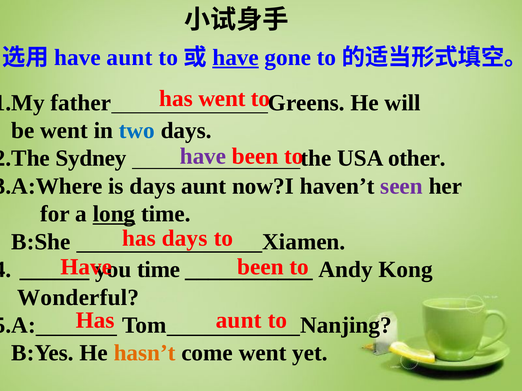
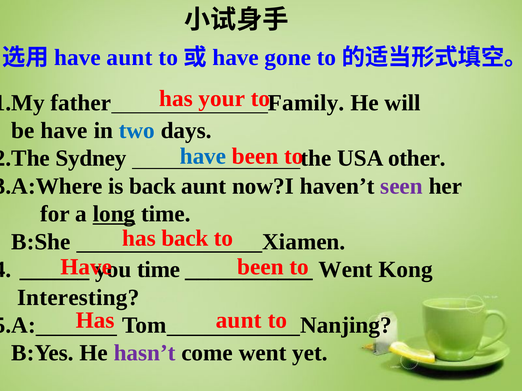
have underline: present -> none (236, 58)
has went: went -> your (222, 99)
Greens: Greens -> Family (306, 103)
be went: went -> have (64, 131)
have colour: purple -> blue (203, 156)
is days: days -> back (153, 186)
has days: days -> back (185, 239)
Andy: Andy -> Went (346, 270)
Wonderful: Wonderful -> Interesting (78, 298)
hasn’t colour: orange -> purple (145, 353)
